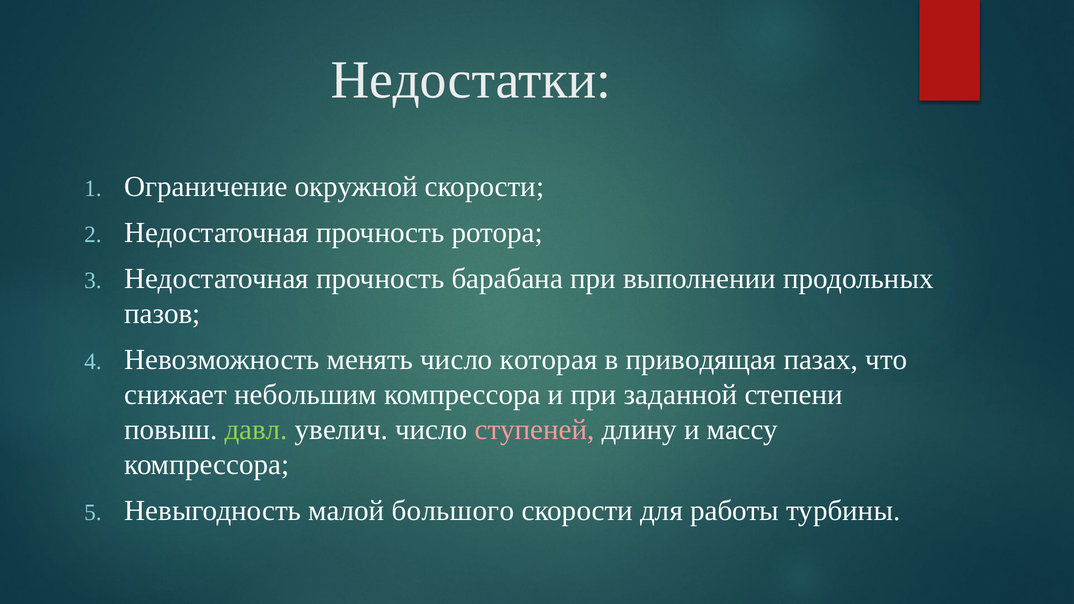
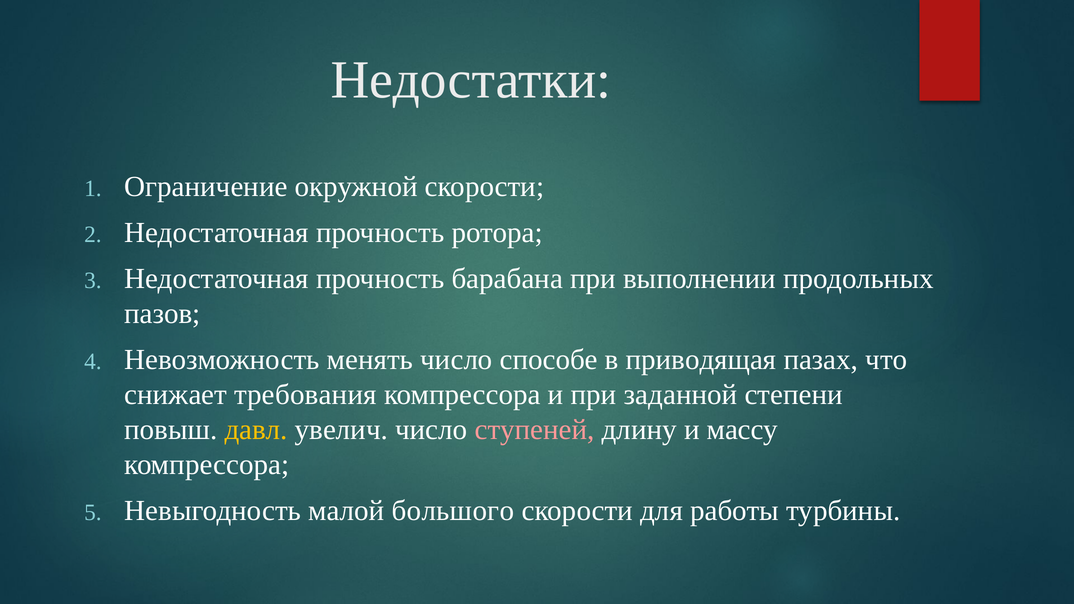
которая: которая -> способе (549, 360)
небольшим: небольшим -> требования (305, 395)
давл colour: light green -> yellow (256, 430)
